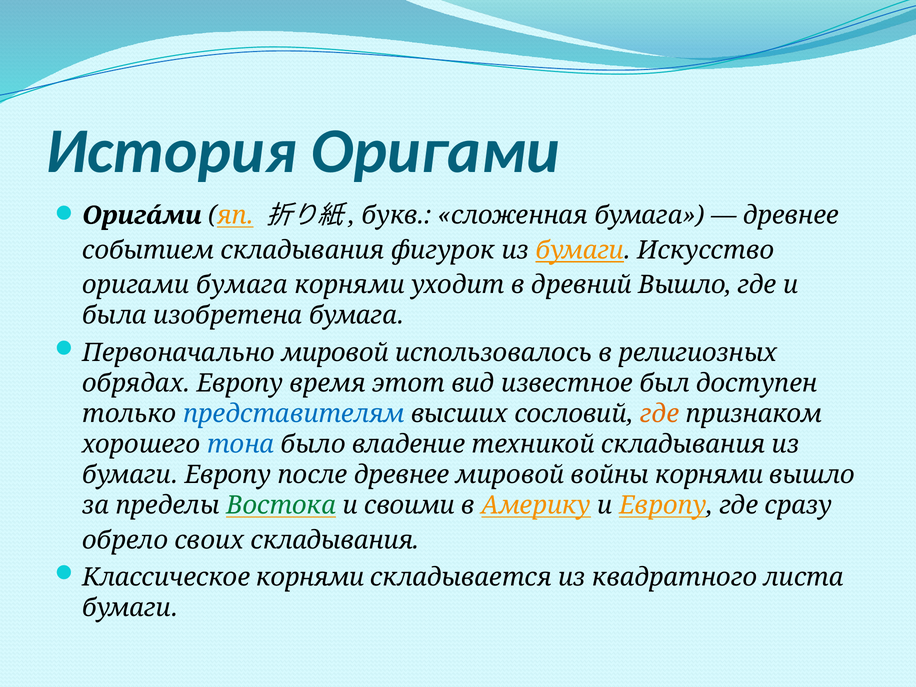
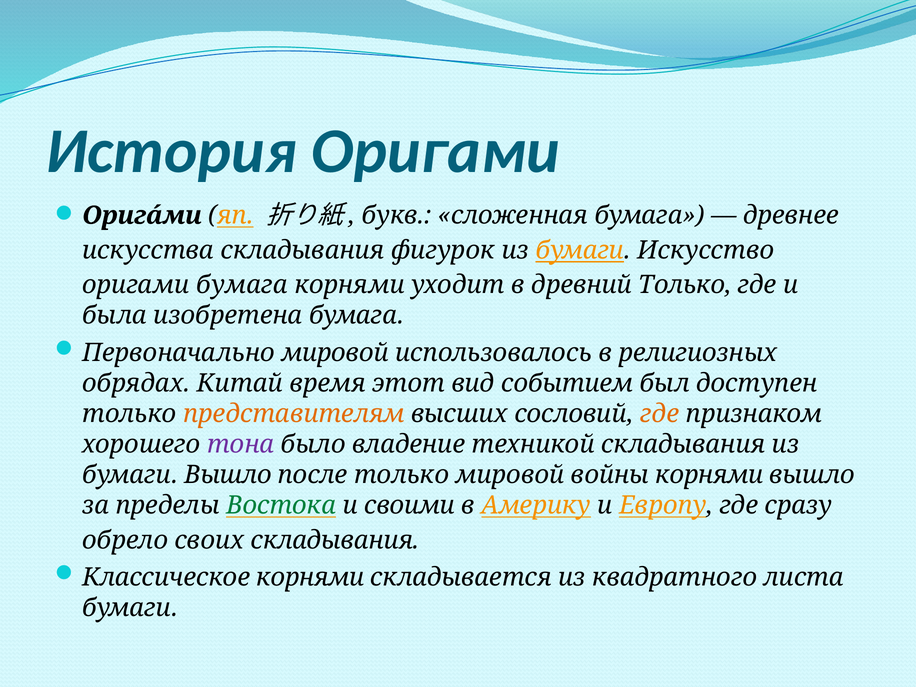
событием: событием -> искусства (148, 250)
древний Вышло: Вышло -> Только (685, 285)
обрядах Европу: Европу -> Китай (240, 383)
известное: известное -> событием (567, 383)
представителям colour: blue -> orange (294, 414)
тона colour: blue -> purple (241, 444)
бумаги Европу: Европу -> Вышло (228, 475)
после древнее: древнее -> только (402, 475)
